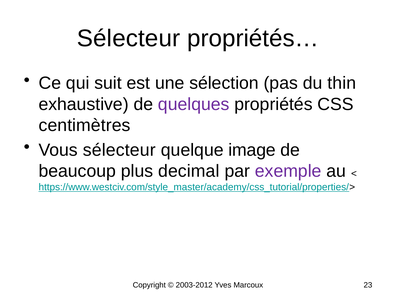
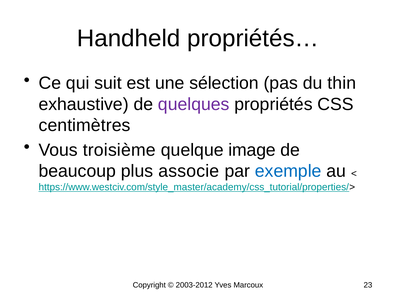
Sélecteur: Sélecteur -> Handheld (129, 38)
Vous sélecteur: sélecteur -> troisième (119, 150)
decimal: decimal -> associe (189, 171)
exemple colour: purple -> blue (288, 171)
